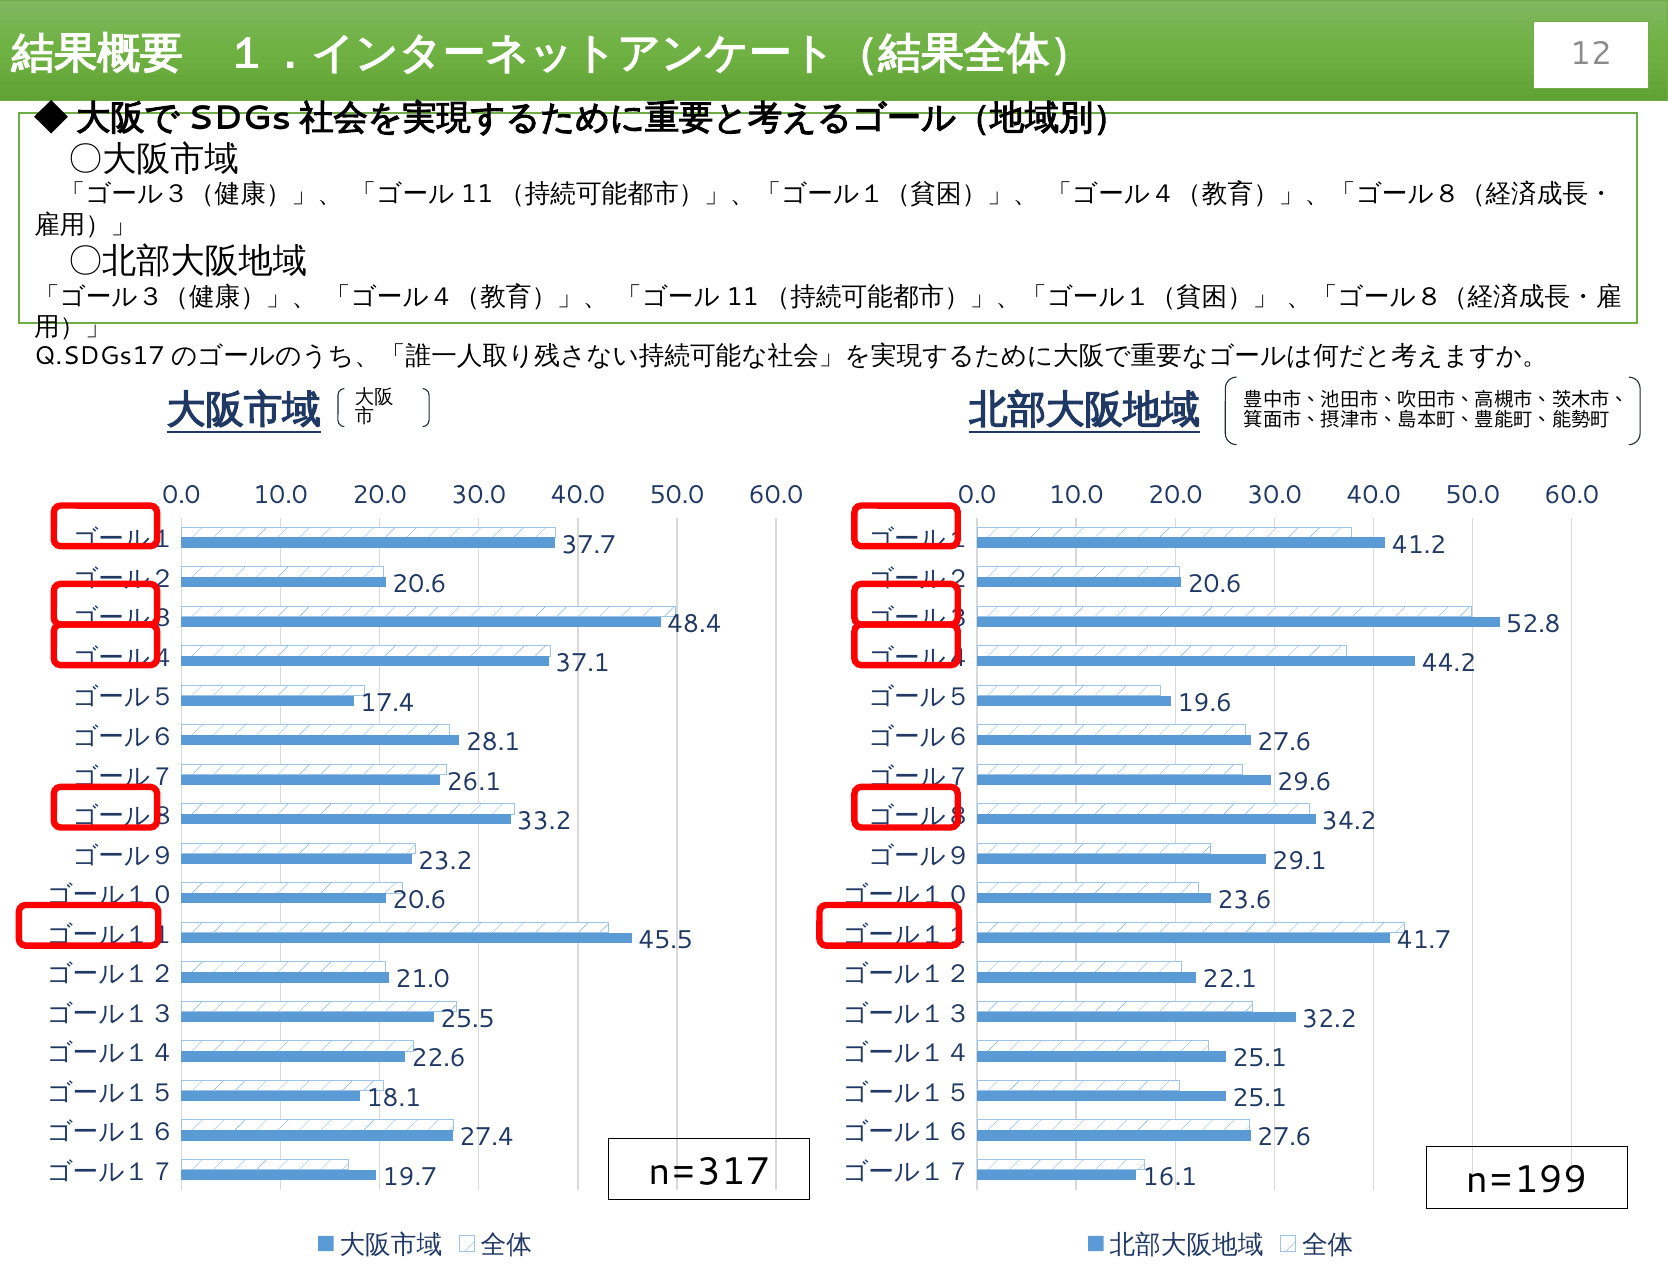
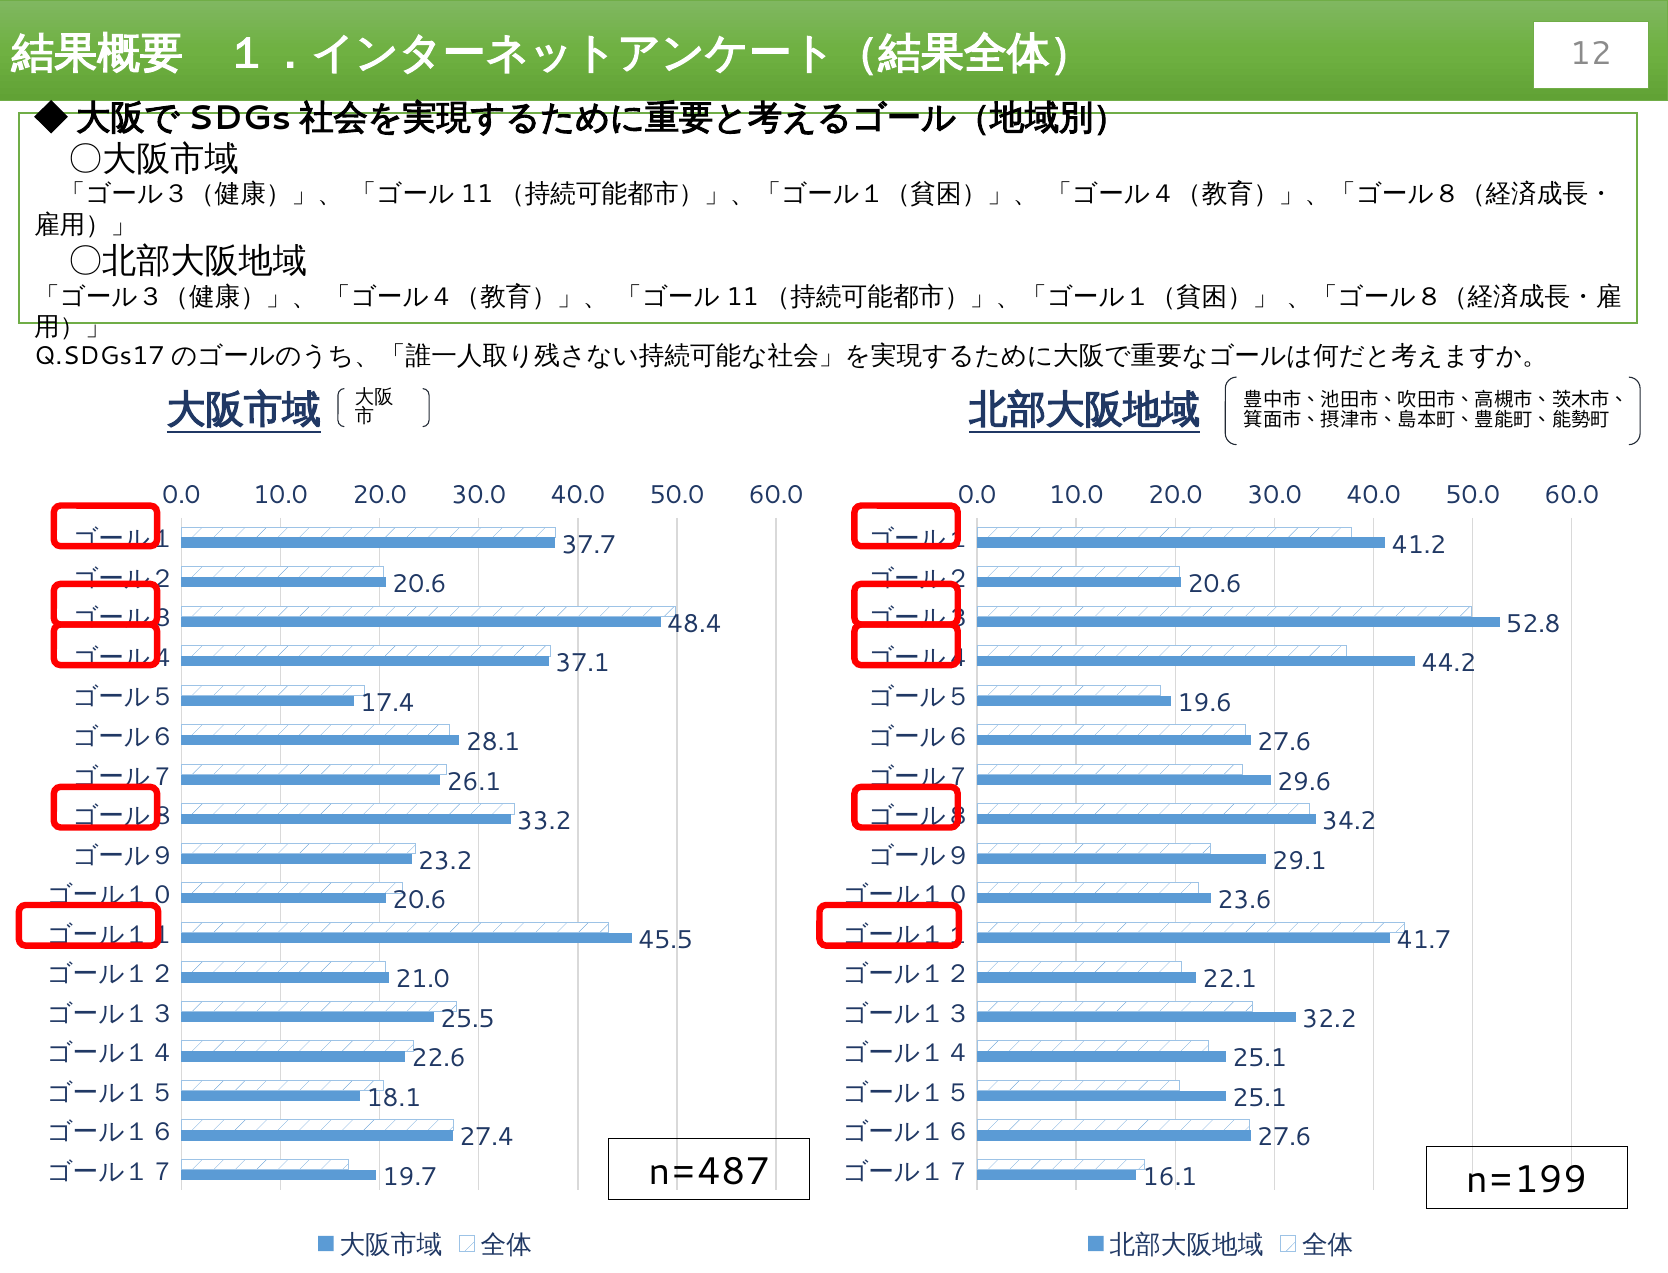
n=317: n=317 -> n=487 (709, 1172)
